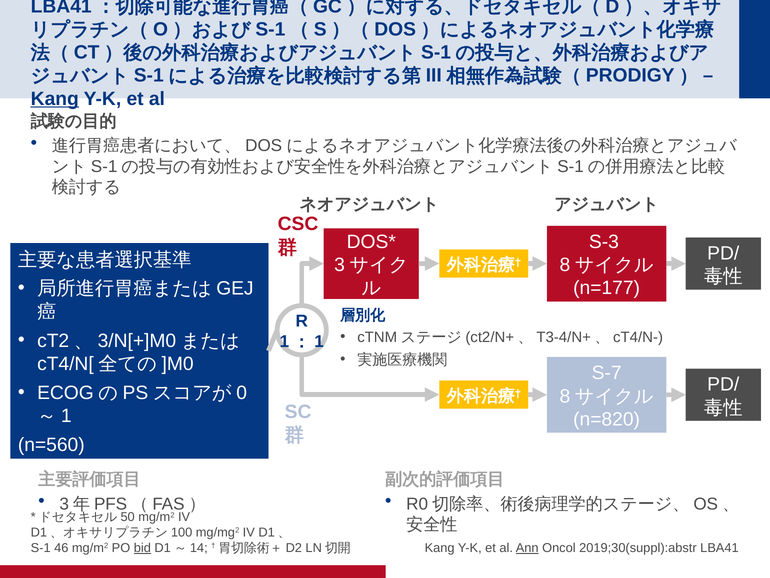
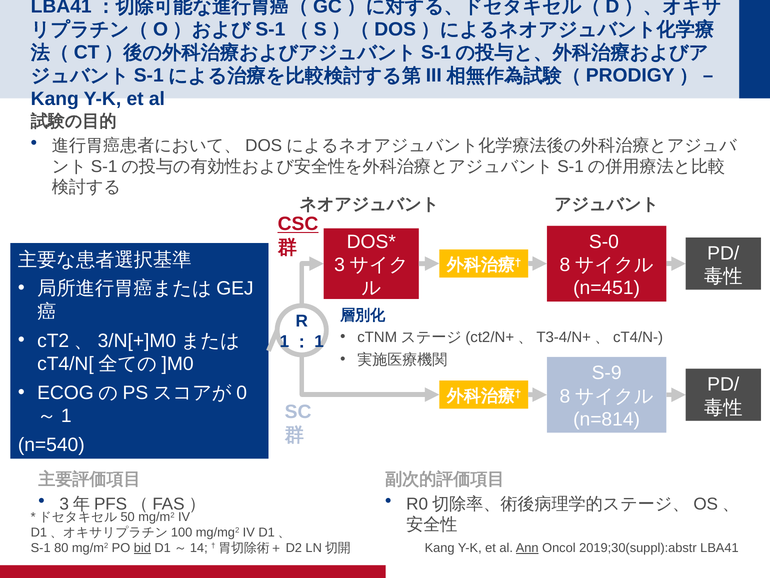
Kang underline: present -> none (55, 99)
CSC underline: none -> present (298, 224)
S-3: S-3 -> S-0 (604, 242)
n=177: n=177 -> n=451 (607, 288)
S-7: S-7 -> S-9 (607, 373)
n=820: n=820 -> n=814 (607, 419)
n=560: n=560 -> n=540 (51, 444)
46: 46 -> 80 (61, 548)
